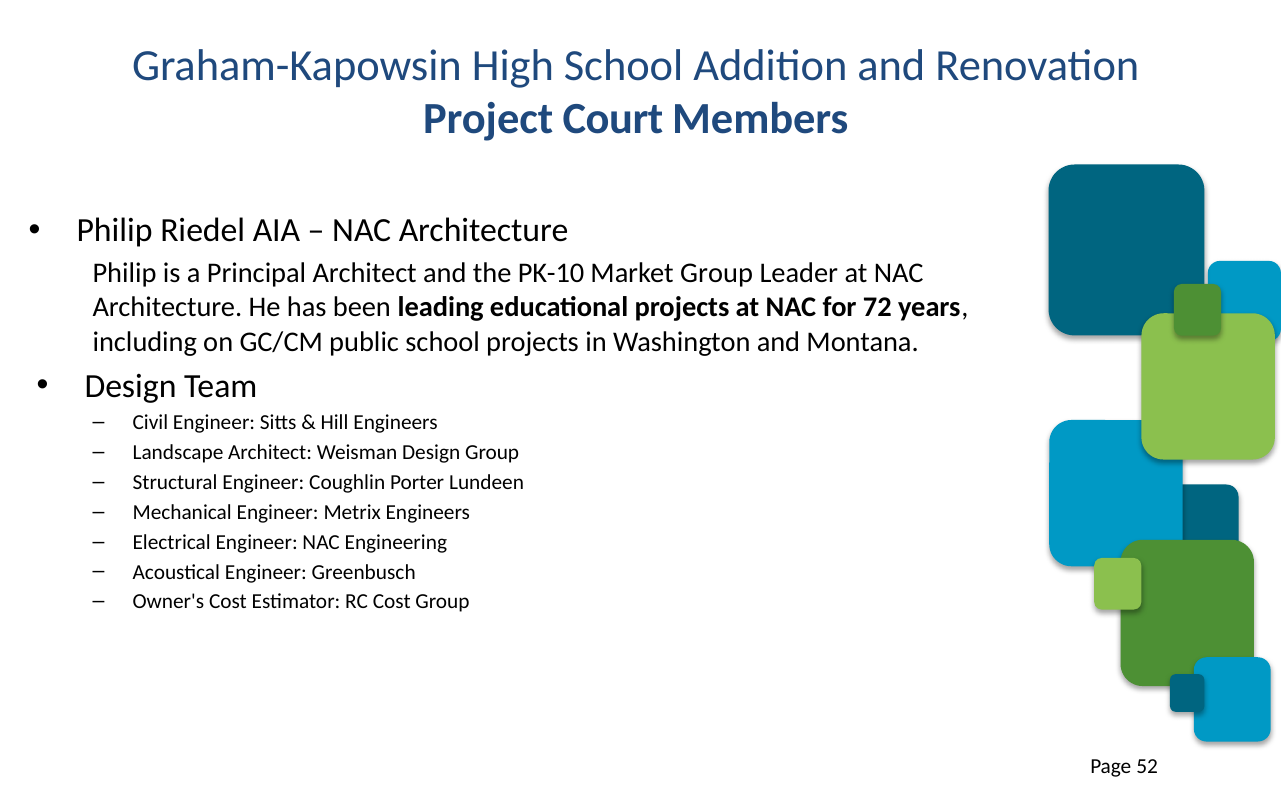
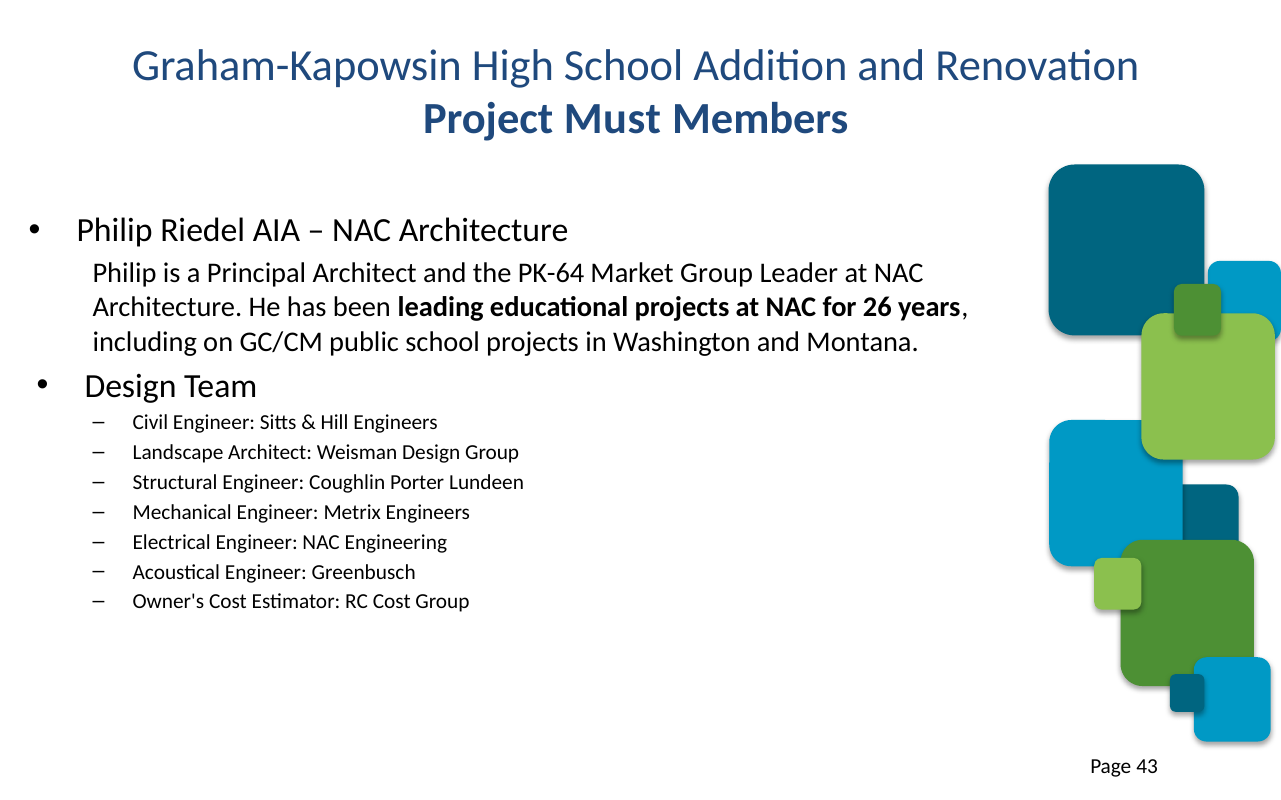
Court: Court -> Must (612, 119)
PK-10: PK-10 -> PK-64 (551, 274)
72: 72 -> 26 (877, 308)
52: 52 -> 43 (1147, 767)
